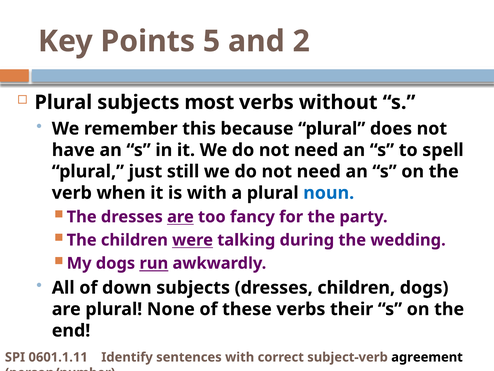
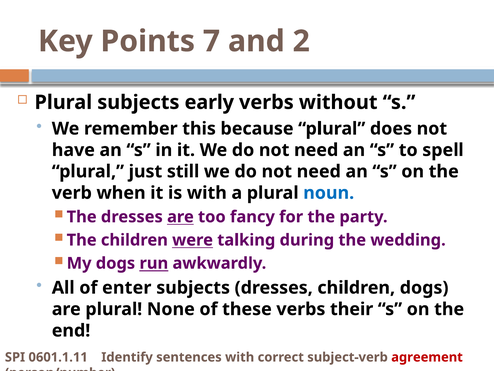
5: 5 -> 7 (211, 41)
most: most -> early (209, 102)
down: down -> enter (127, 287)
agreement colour: black -> red (427, 357)
